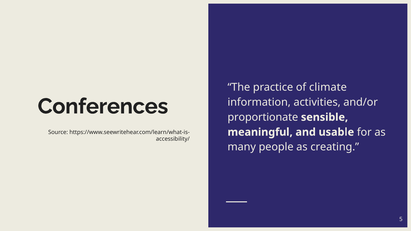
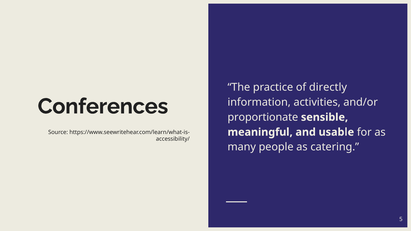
climate: climate -> directly (328, 87)
creating: creating -> catering (335, 147)
